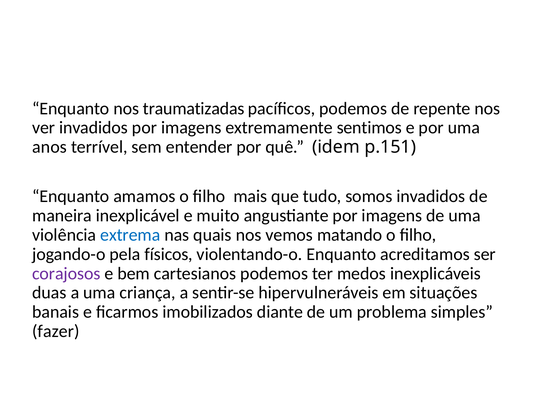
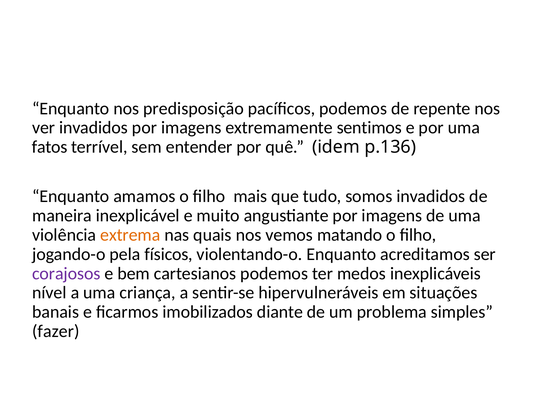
traumatizadas: traumatizadas -> predisposição (194, 108)
anos: anos -> fatos (50, 147)
p.151: p.151 -> p.136 (390, 147)
extrema colour: blue -> orange (130, 235)
duas: duas -> nível (49, 293)
